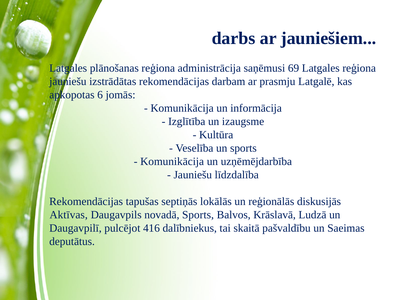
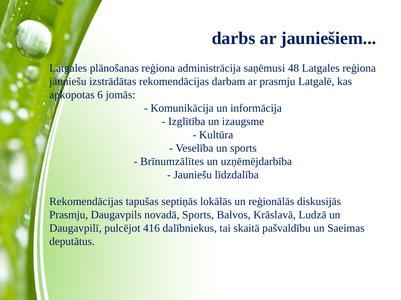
69: 69 -> 48 (294, 68)
Komunikācija: Komunikācija -> Brīnumzālītes (172, 162)
Aktīvas: Aktīvas -> Prasmju (69, 215)
